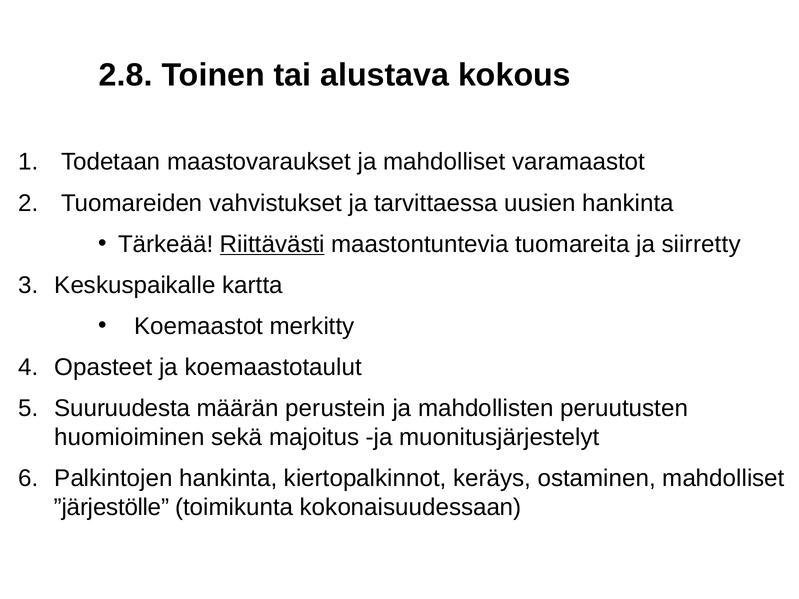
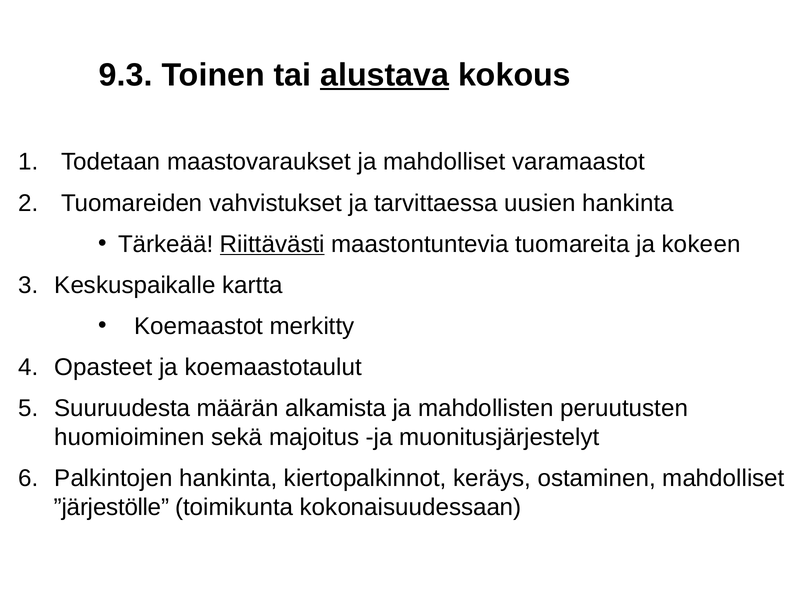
2.8: 2.8 -> 9.3 (126, 75)
alustava underline: none -> present (385, 75)
siirretty: siirretty -> kokeen (701, 244)
perustein: perustein -> alkamista (336, 409)
